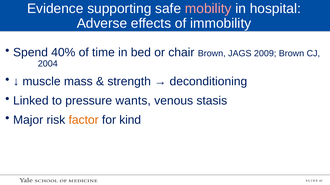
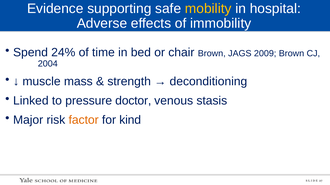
mobility colour: pink -> yellow (208, 9)
40%: 40% -> 24% (63, 53)
wants: wants -> doctor (133, 101)
